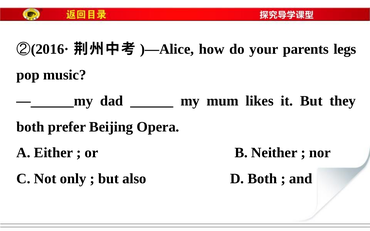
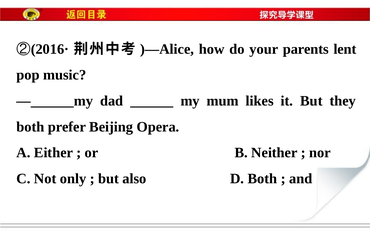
legs: legs -> lent (345, 49)
